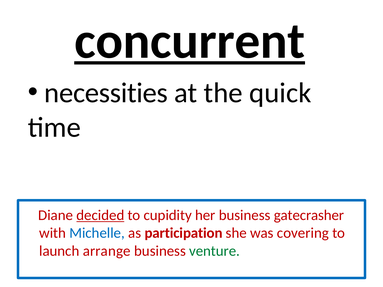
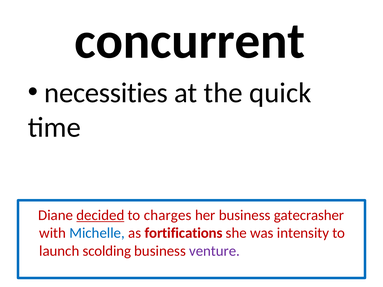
concurrent underline: present -> none (190, 41)
cupidity: cupidity -> charges (168, 215)
participation: participation -> fortifications (184, 233)
covering: covering -> intensity (303, 233)
arrange: arrange -> scolding (107, 251)
venture colour: green -> purple (215, 251)
